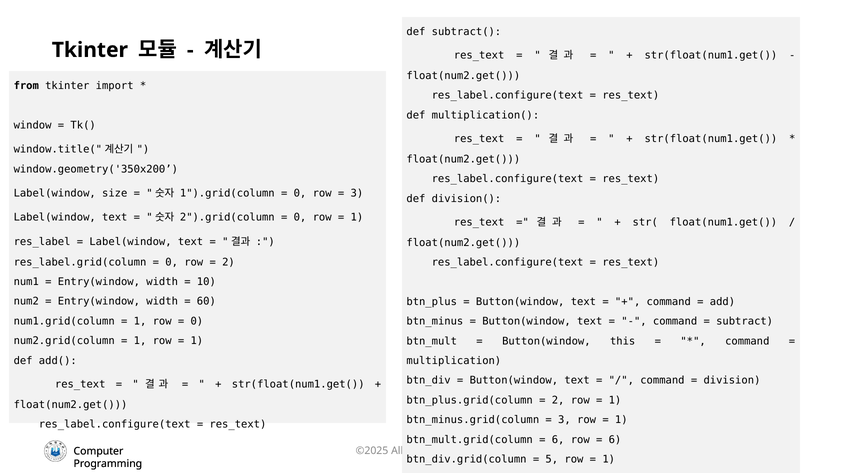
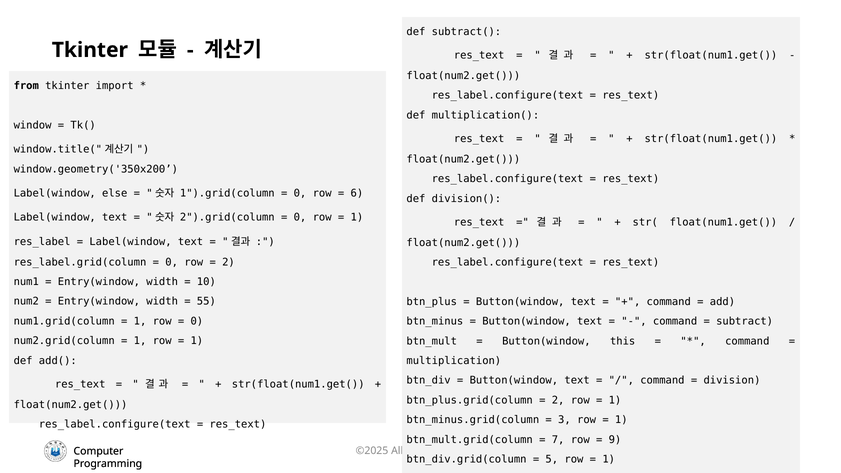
size: size -> else (115, 193)
3: 3 -> 6 (357, 193)
60: 60 -> 55 (206, 302)
6: 6 -> 7 (558, 440)
6: 6 -> 9 (615, 440)
